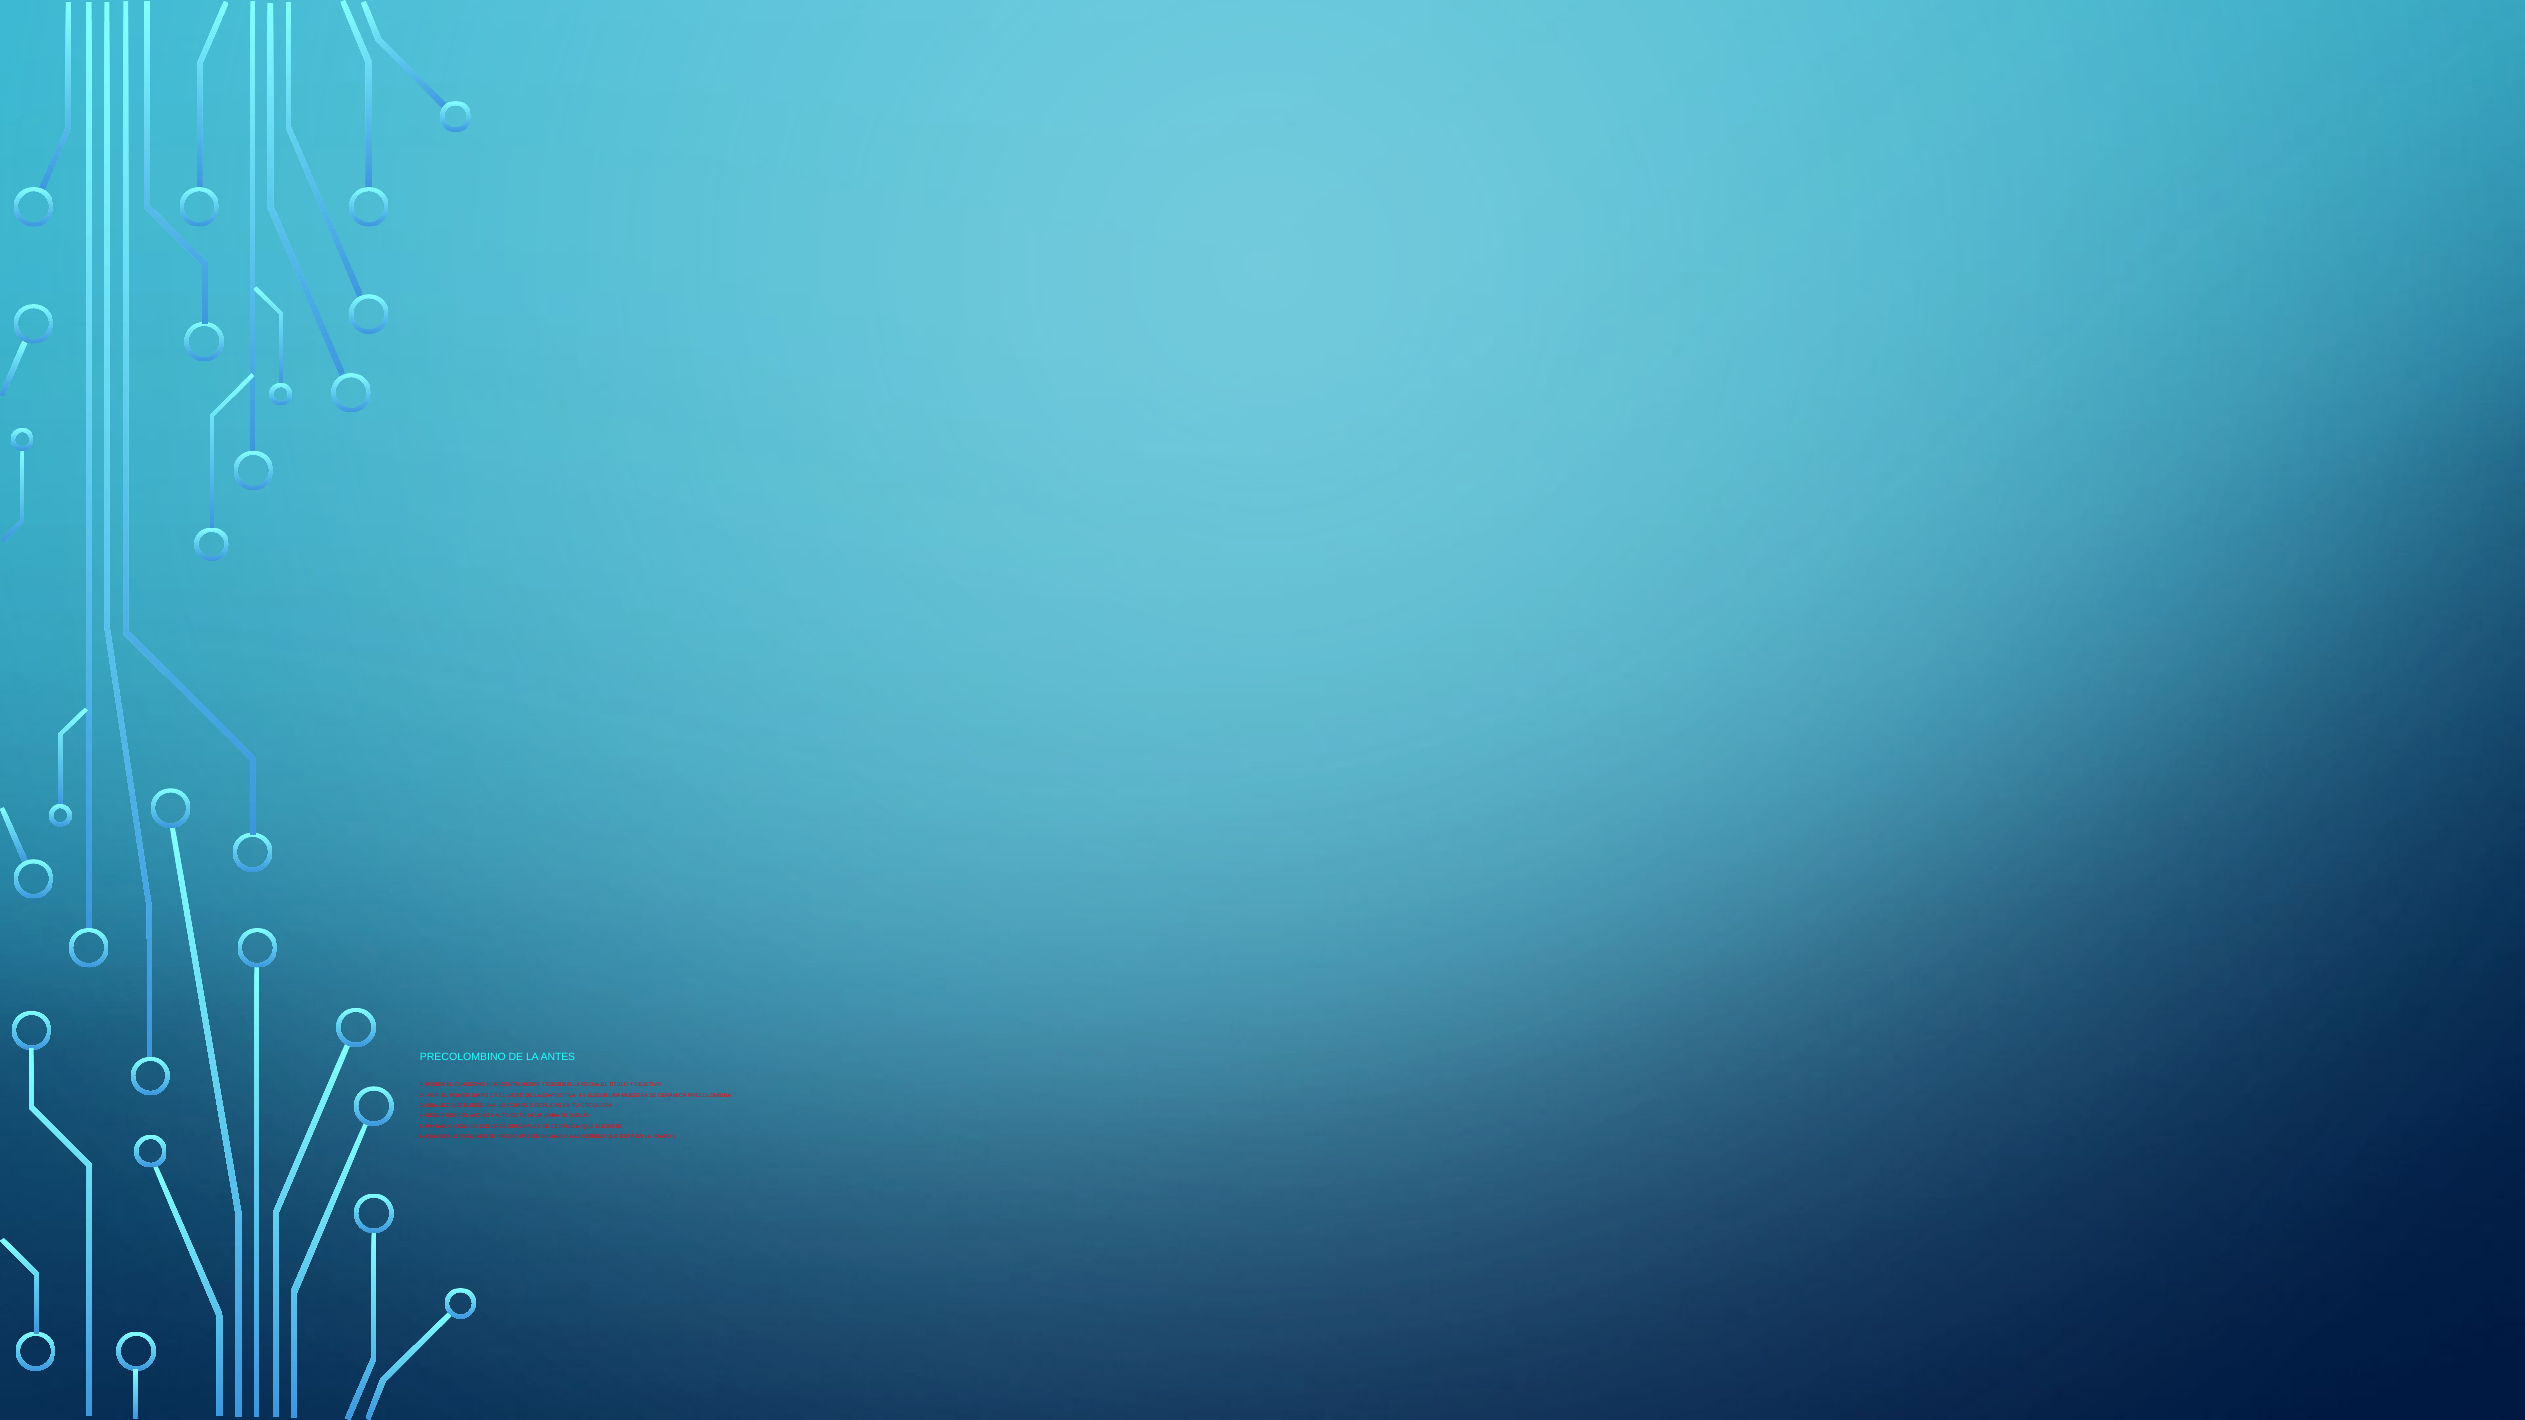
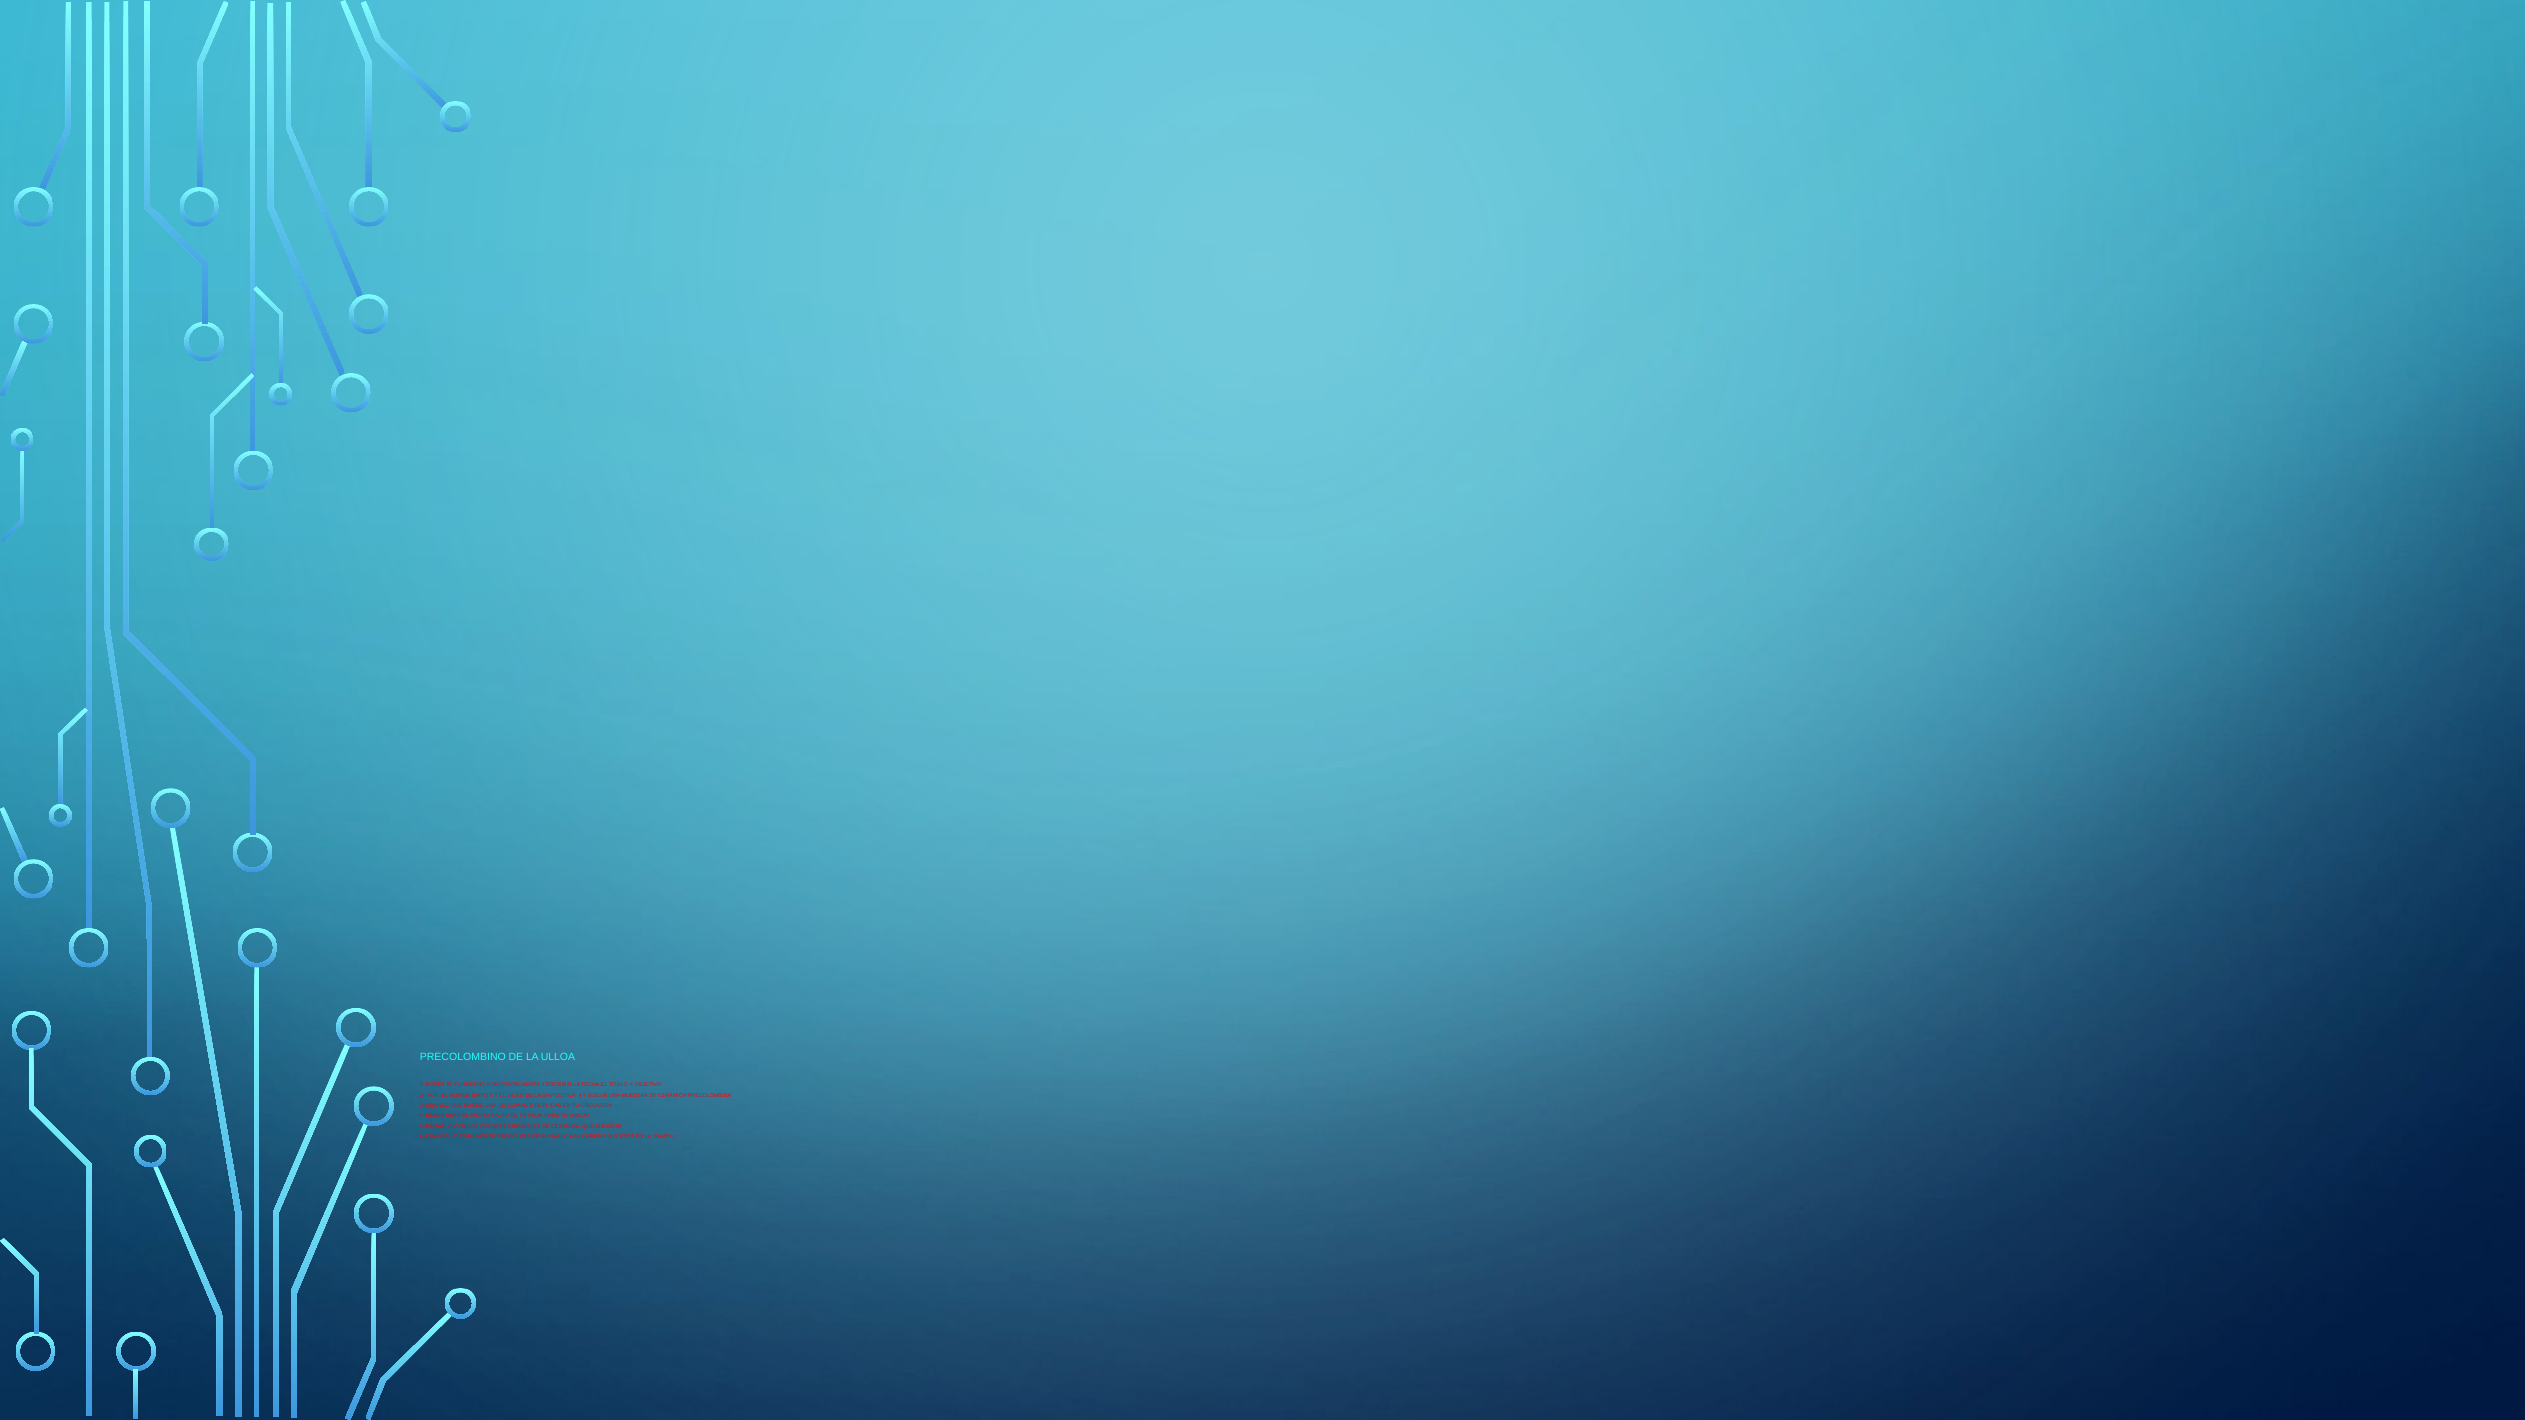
ANTES: ANTES -> ULLOA (558, 1057)
